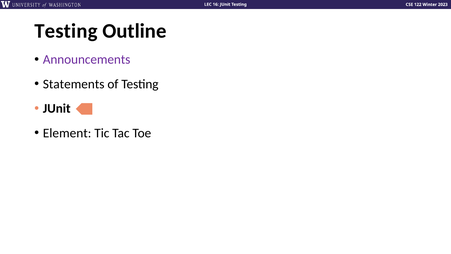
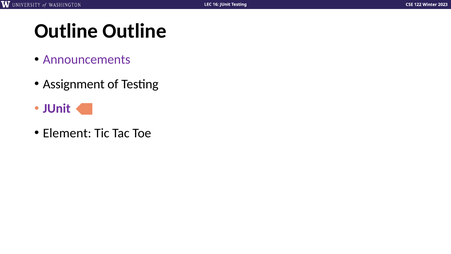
Testing: Testing -> Outline (66, 31)
Statements: Statements -> Assignment (74, 84)
JUnit colour: black -> purple (57, 108)
